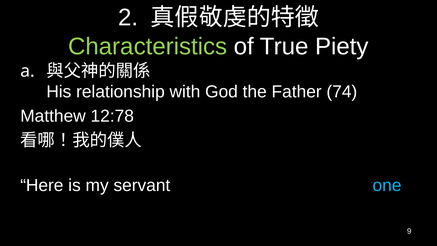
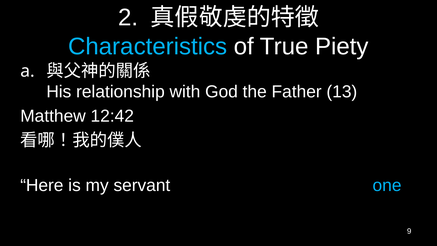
Characteristics colour: light green -> light blue (148, 46)
74: 74 -> 13 (342, 92)
12:78: 12:78 -> 12:42 (112, 116)
